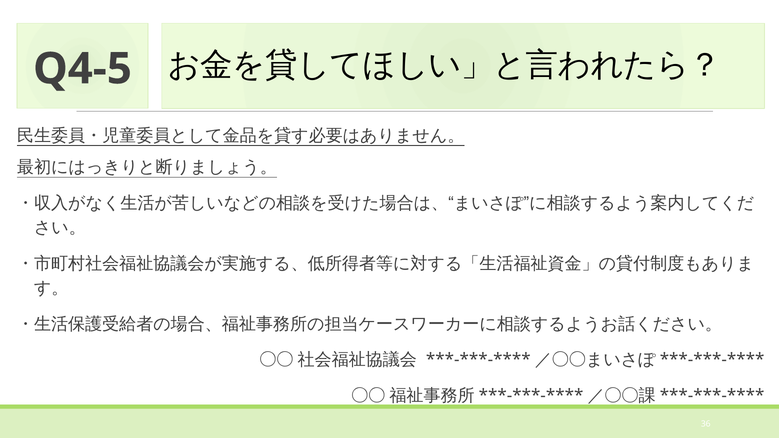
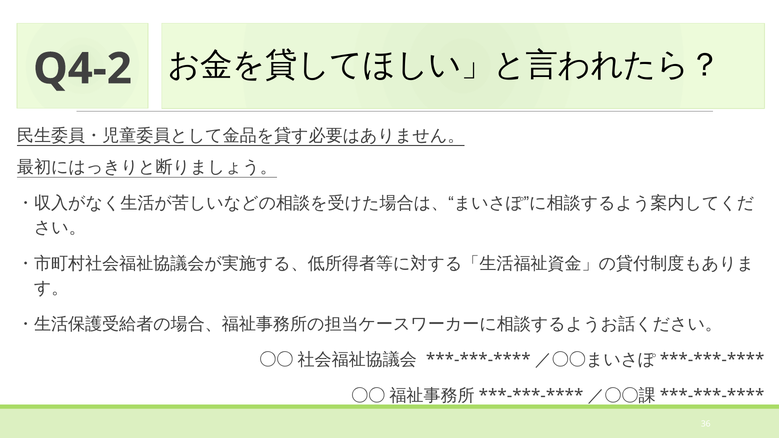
Q4-5: Q4-5 -> Q4-2 (82, 69)
